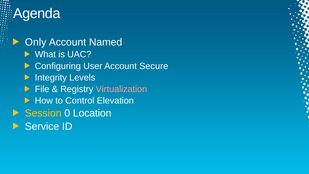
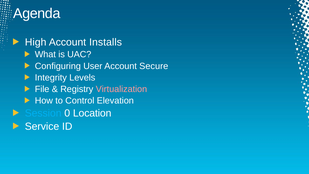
Only: Only -> High (36, 42)
Named: Named -> Installs (106, 42)
Session colour: yellow -> light blue (43, 113)
